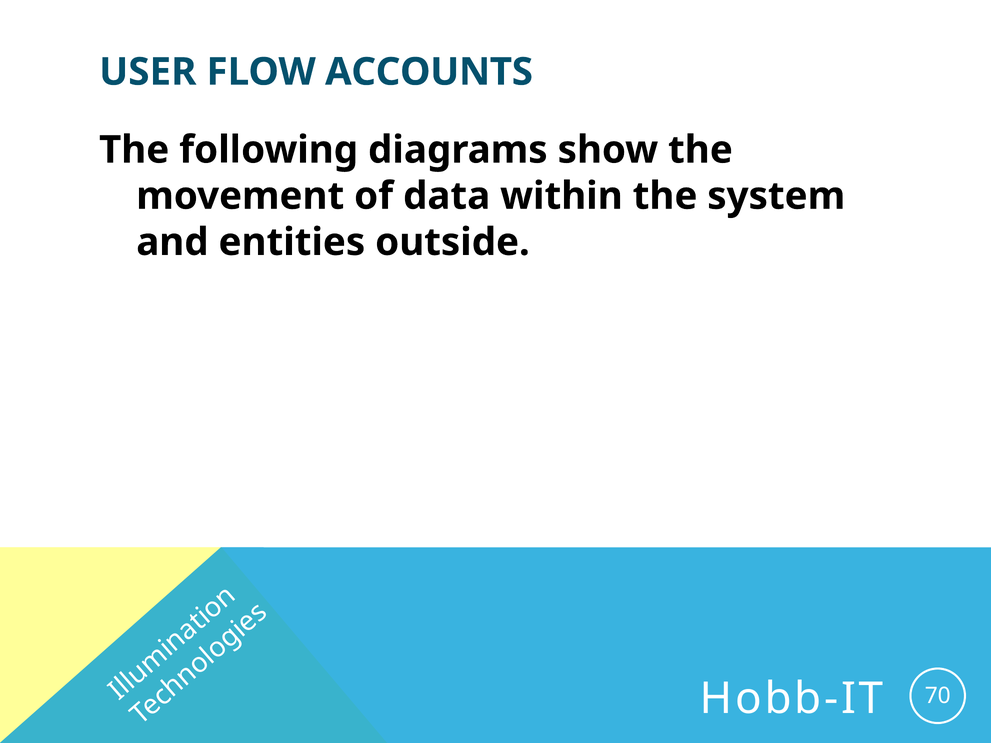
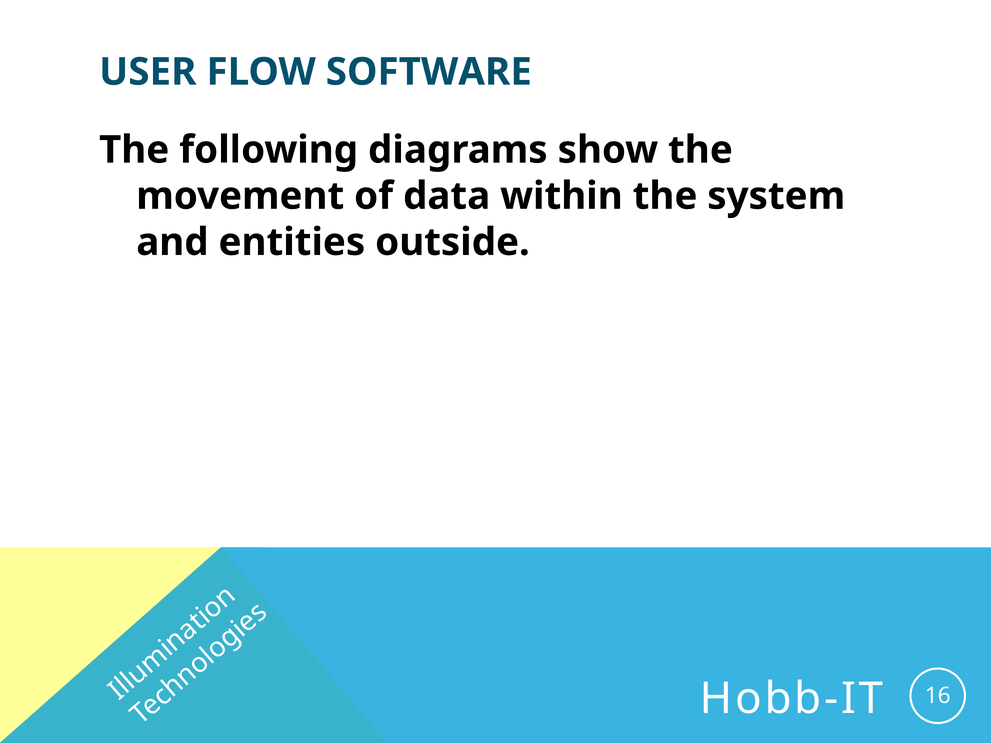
ACCOUNTS: ACCOUNTS -> SOFTWARE (429, 72)
70: 70 -> 16 (938, 696)
